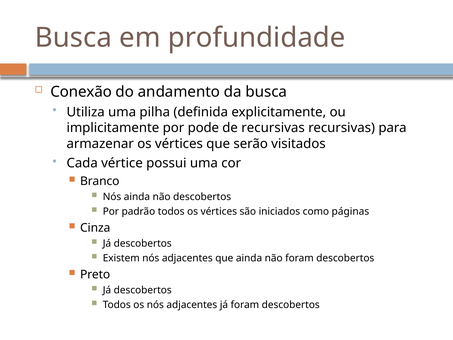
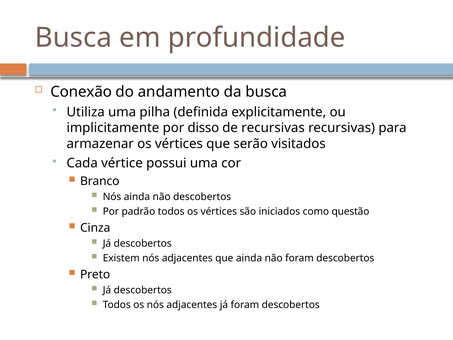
pode: pode -> disso (203, 128)
páginas: páginas -> questão (350, 211)
